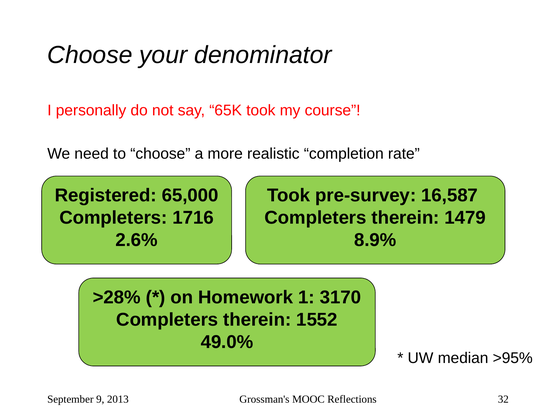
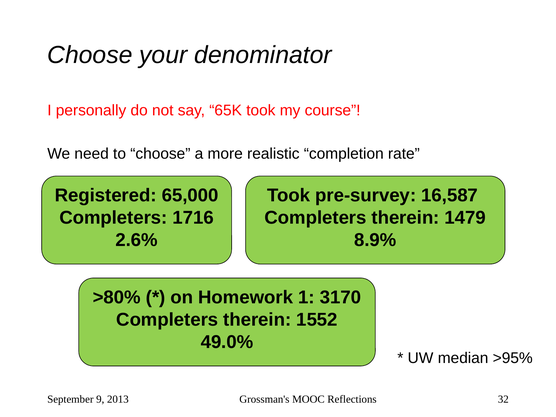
>28%: >28% -> >80% (117, 297)
